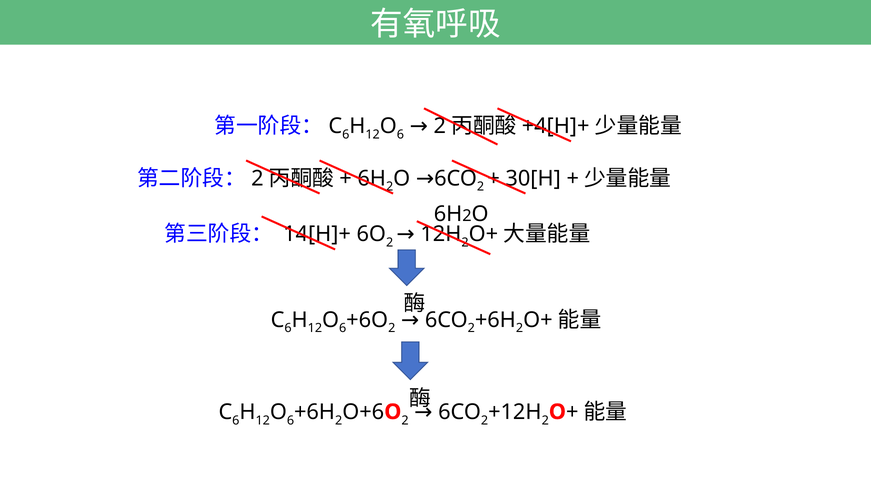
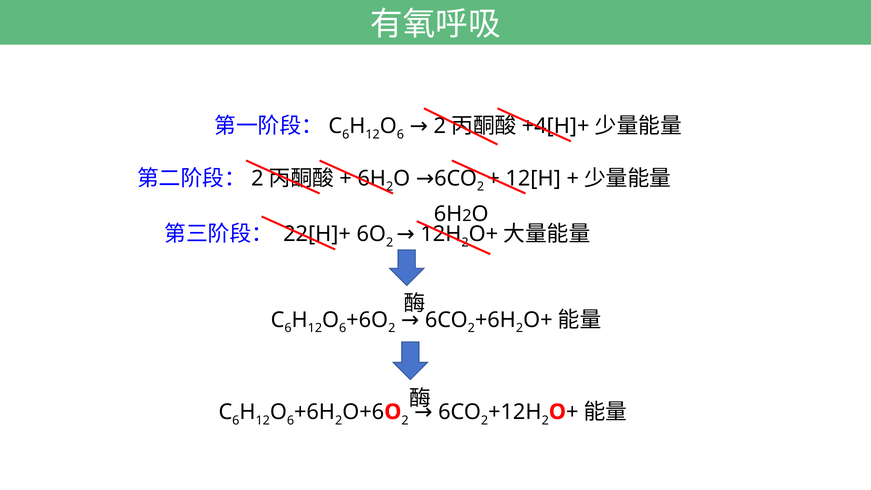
30[H: 30[H -> 12[H (533, 178)
14[H]+: 14[H]+ -> 22[H]+ (317, 234)
